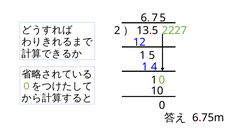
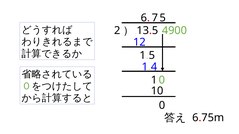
2227: 2227 -> 4900 (175, 31)
